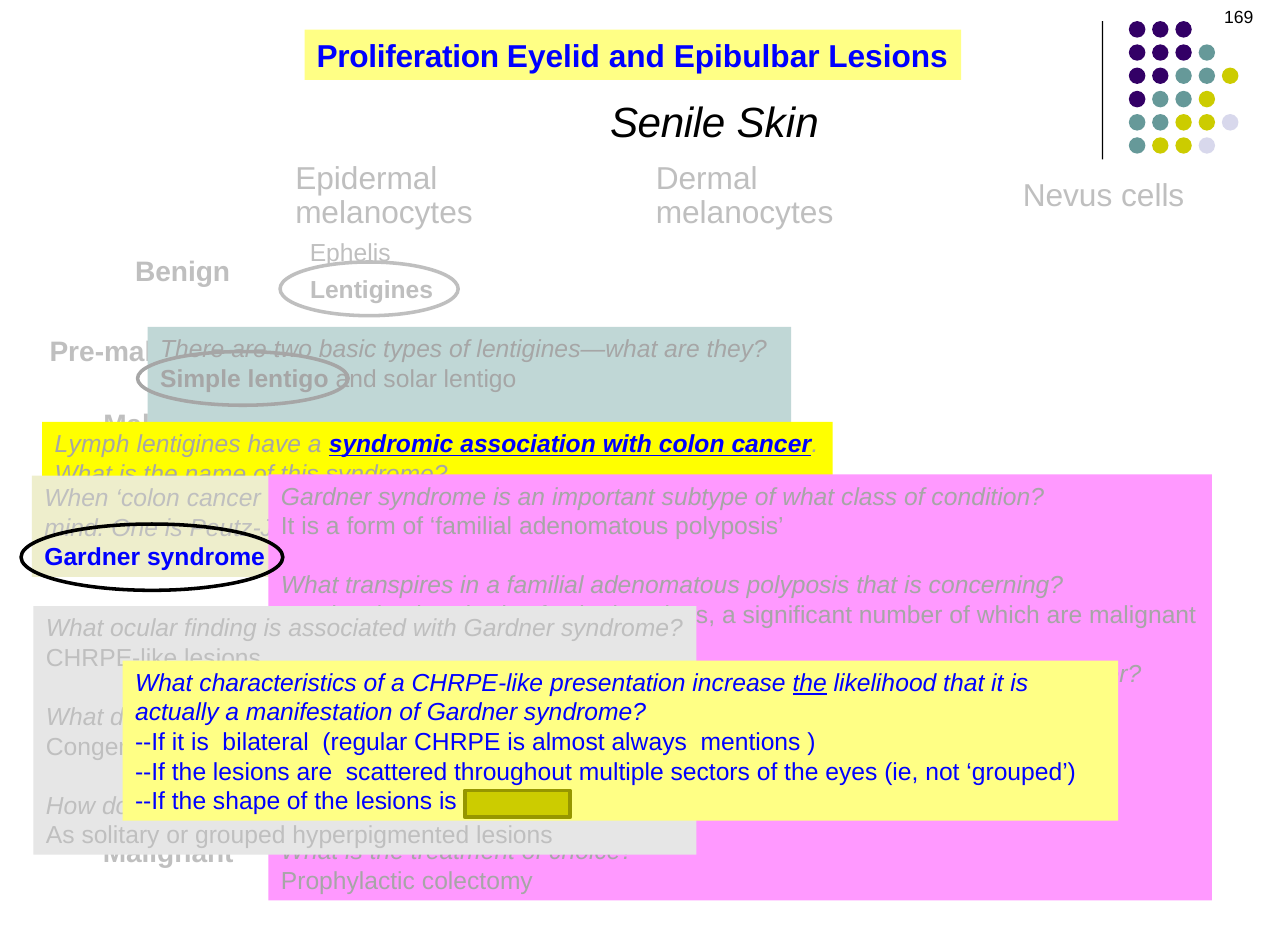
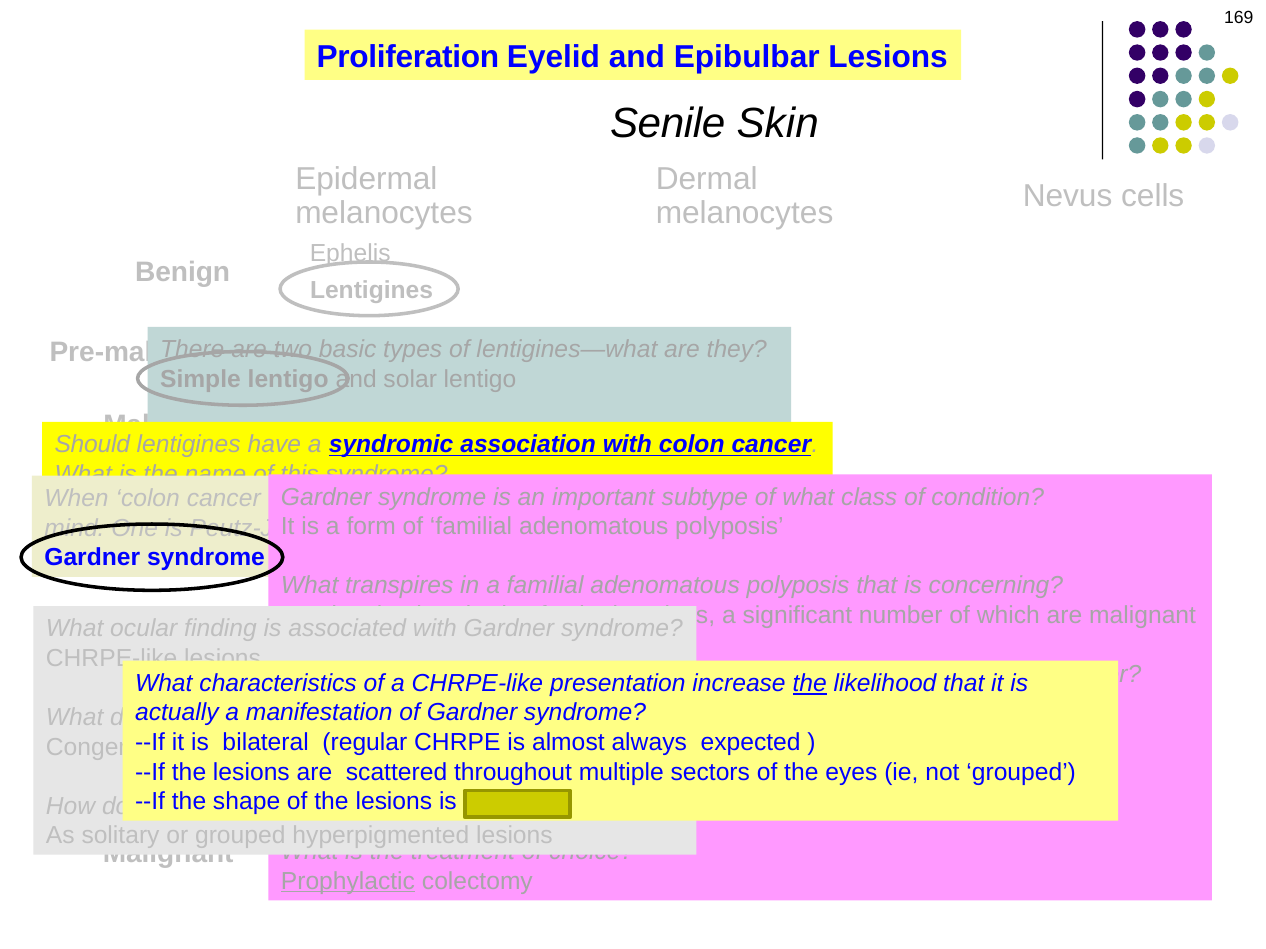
Lymph: Lymph -> Should (92, 445)
mentions: mentions -> expected (751, 743)
Prophylactic underline: none -> present (348, 882)
